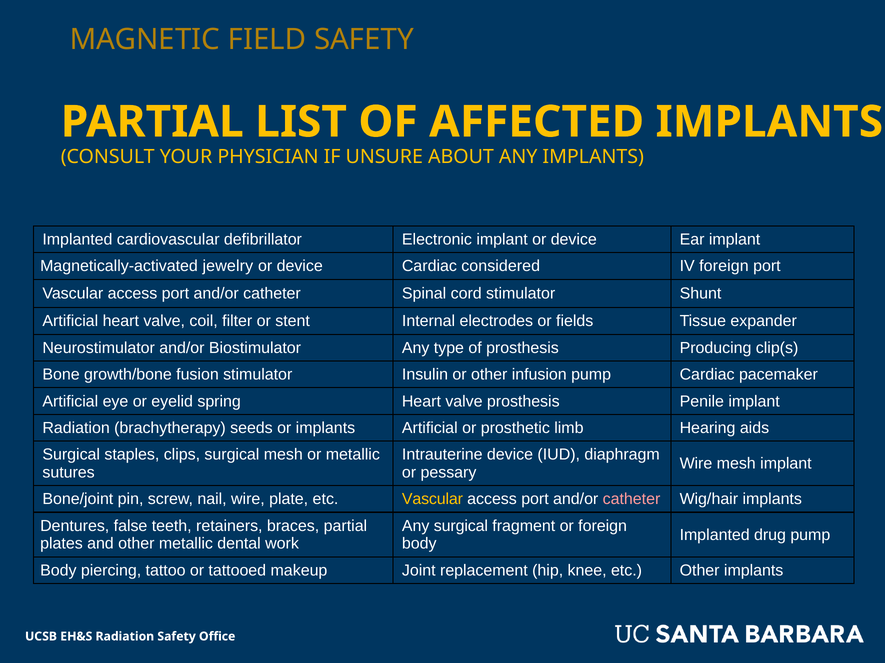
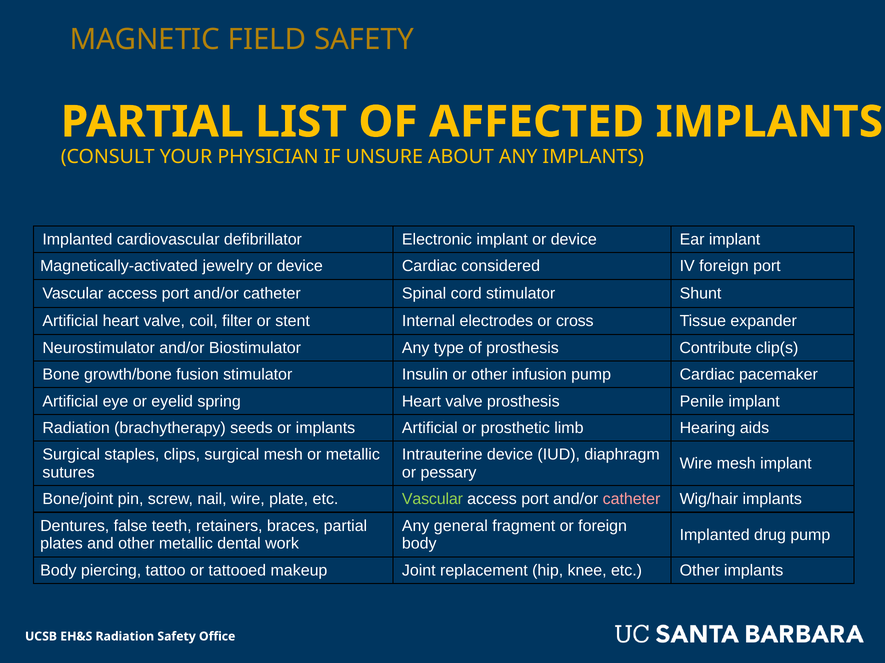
fields: fields -> cross (575, 322)
Producing: Producing -> Contribute (716, 348)
Vascular colour: yellow -> light green (432, 500)
Any surgical: surgical -> general (461, 526)
